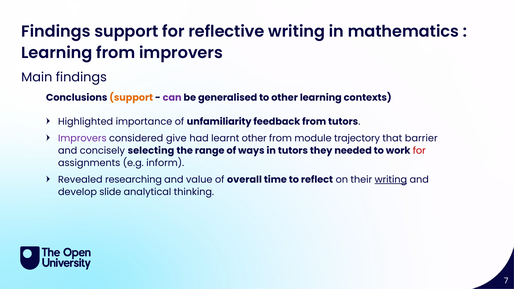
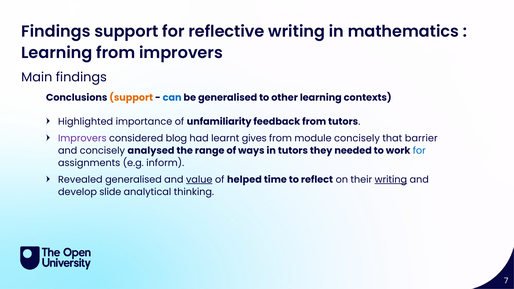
can colour: purple -> blue (172, 98)
give: give -> blog (176, 138)
learnt other: other -> gives (254, 138)
module trajectory: trajectory -> concisely (357, 138)
selecting: selecting -> analysed (151, 151)
for colour: red -> blue (419, 151)
Revealed researching: researching -> generalised (133, 180)
value underline: none -> present (199, 180)
overall: overall -> helped (244, 180)
